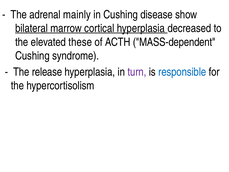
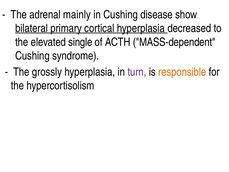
marrow: marrow -> primary (66, 28)
these: these -> single (80, 42)
release: release -> grossly (47, 72)
responsible colour: blue -> orange (182, 72)
